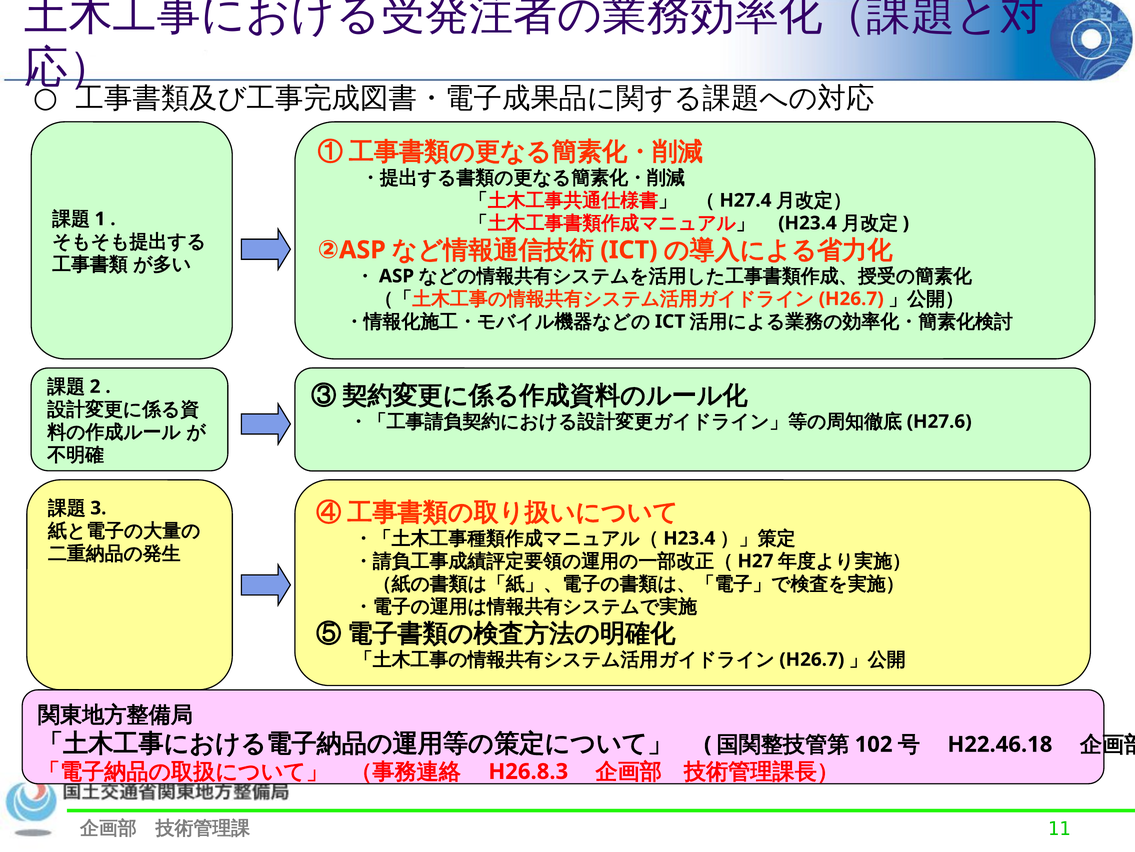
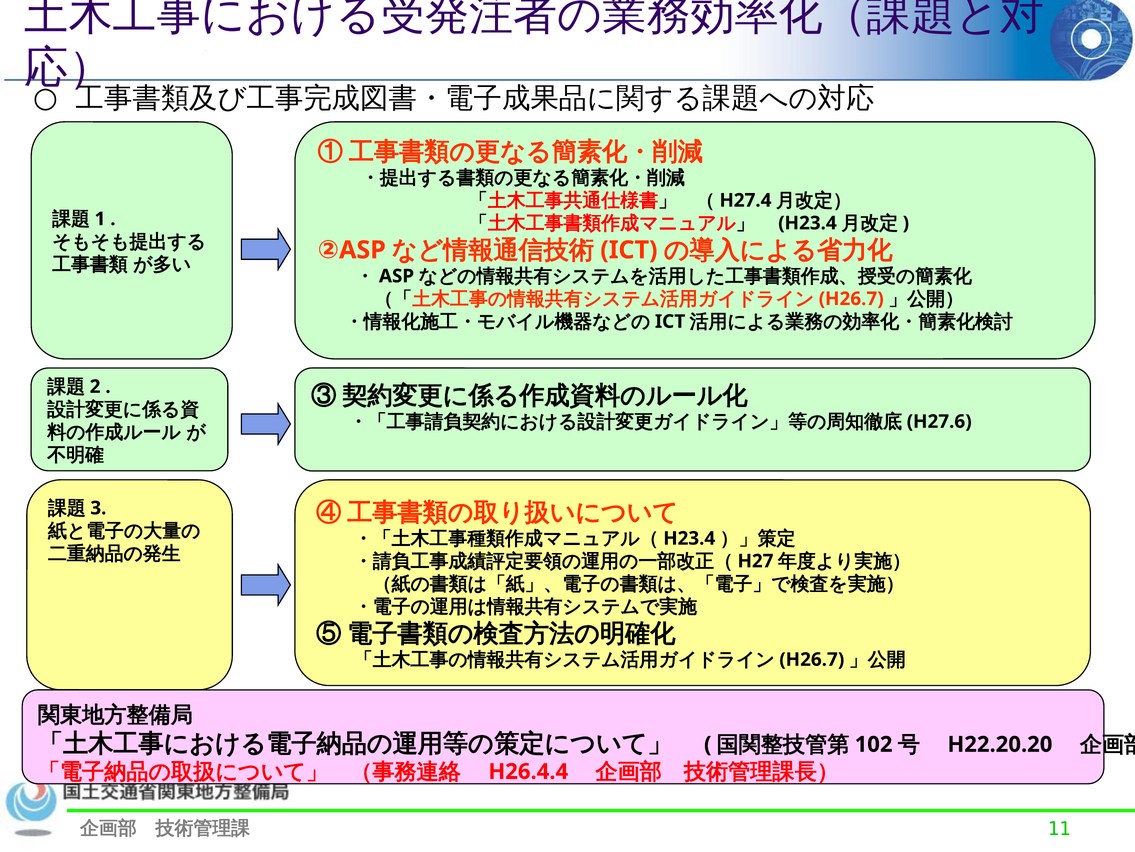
H22.46.18: H22.46.18 -> H22.20.20 (1000, 744)
H26.8.3: H26.8.3 -> H26.4.4 (528, 771)
